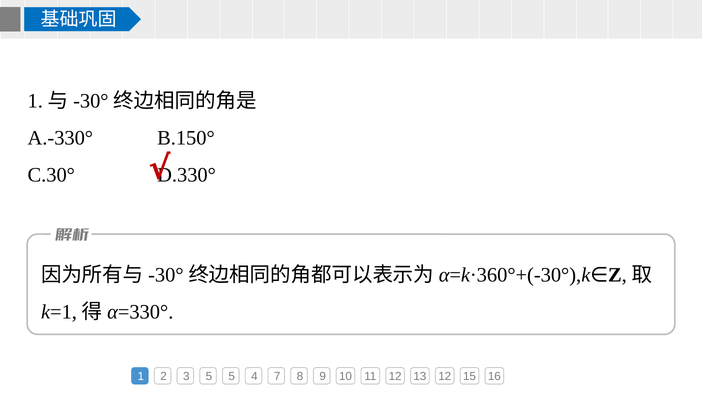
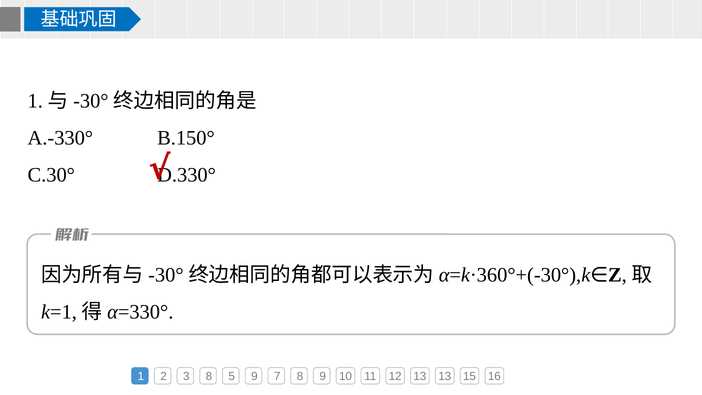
3 5: 5 -> 8 (209, 377)
5 4: 4 -> 9 (254, 377)
13 12: 12 -> 13 (445, 377)
